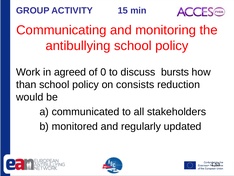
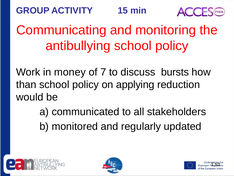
agreed: agreed -> money (70, 72)
0: 0 -> 7 (103, 72)
consists: consists -> applying (135, 84)
